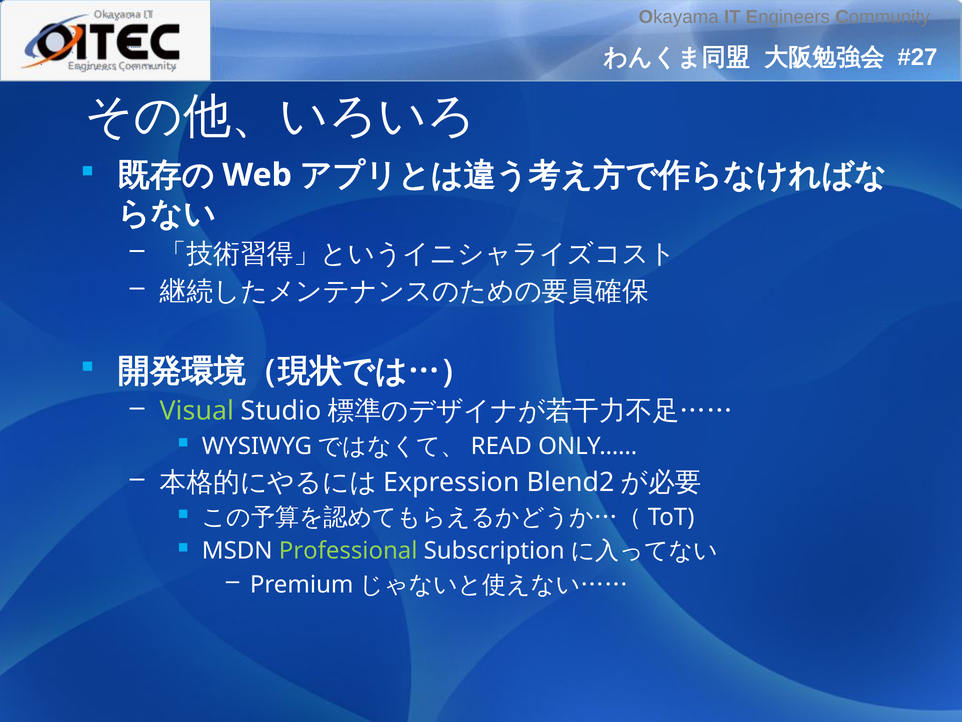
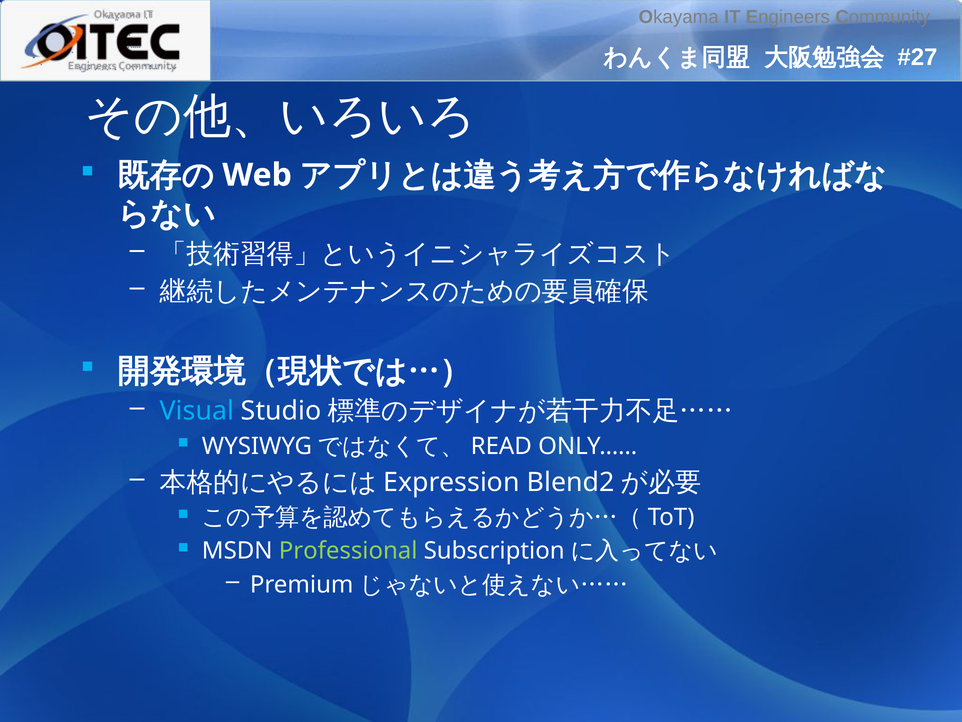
Visual colour: light green -> light blue (197, 411)
